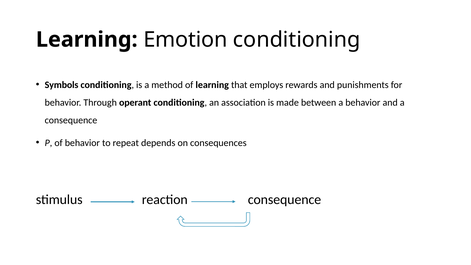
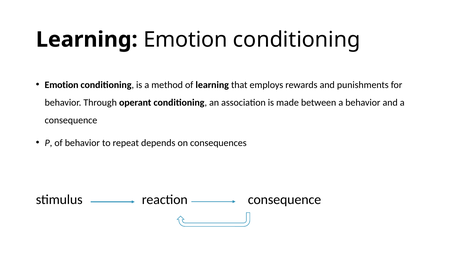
Symbols: Symbols -> Emotion (62, 85)
